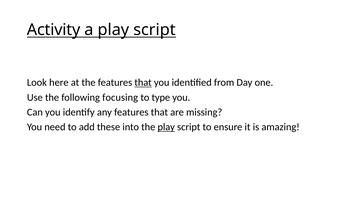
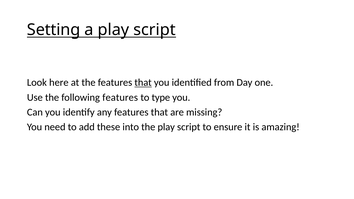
Activity: Activity -> Setting (54, 30)
following focusing: focusing -> features (120, 97)
play underline: present -> none (166, 127)
